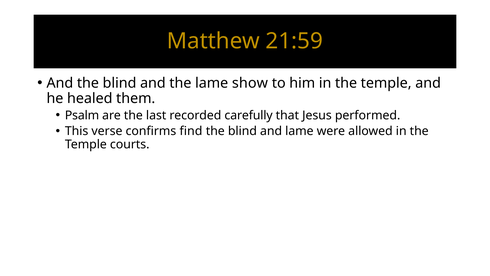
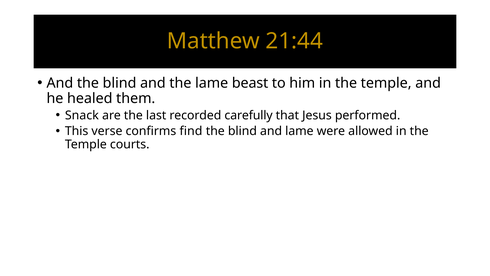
21:59: 21:59 -> 21:44 (294, 41)
show: show -> beast (250, 83)
Psalm: Psalm -> Snack (82, 115)
